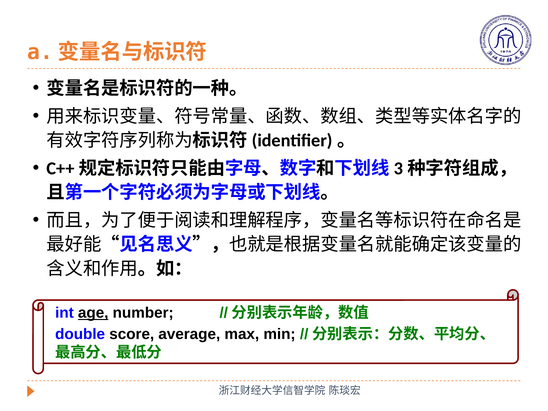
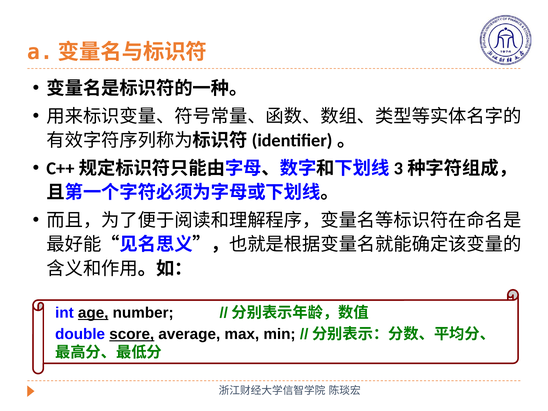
score underline: none -> present (132, 334)
